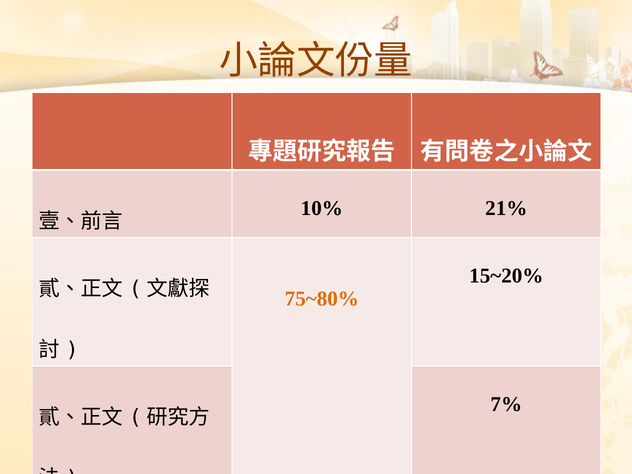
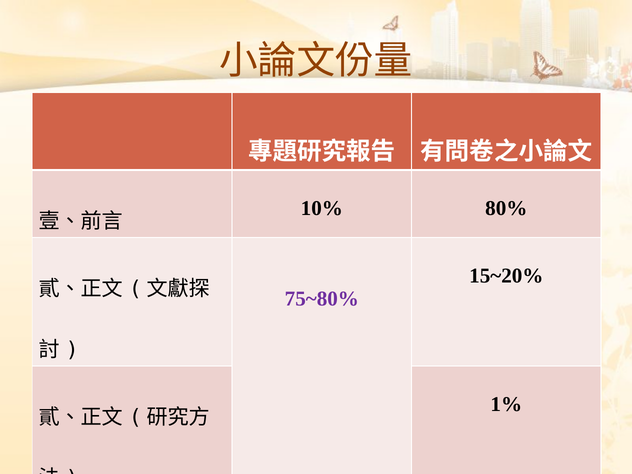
21%: 21% -> 80% (506, 208)
75~80% colour: orange -> purple (322, 299)
7%: 7% -> 1% (506, 404)
